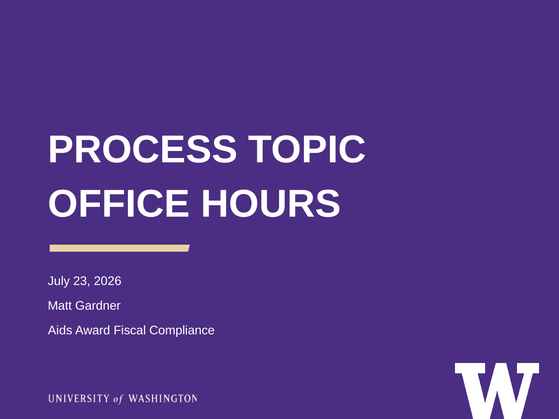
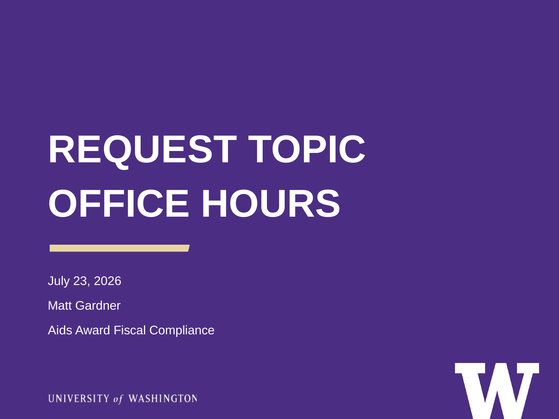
PROCESS: PROCESS -> REQUEST (143, 150)
